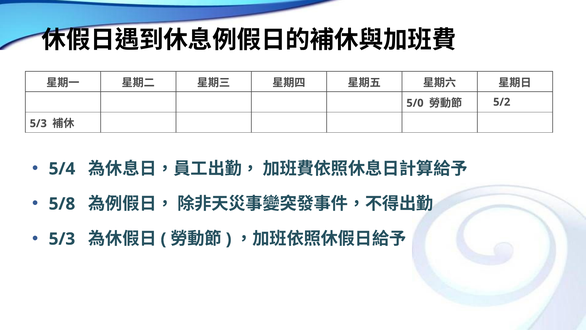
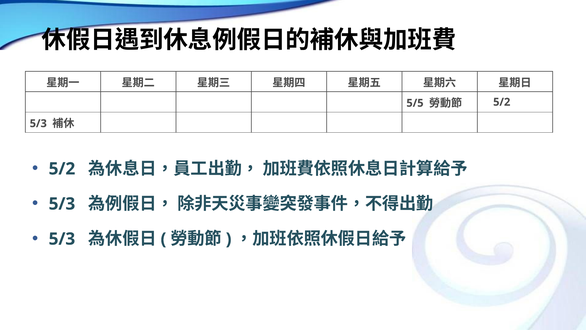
5/0: 5/0 -> 5/5 (415, 103)
5/4: 5/4 -> 5/2 (62, 169)
5/8: 5/8 -> 5/3 (62, 204)
